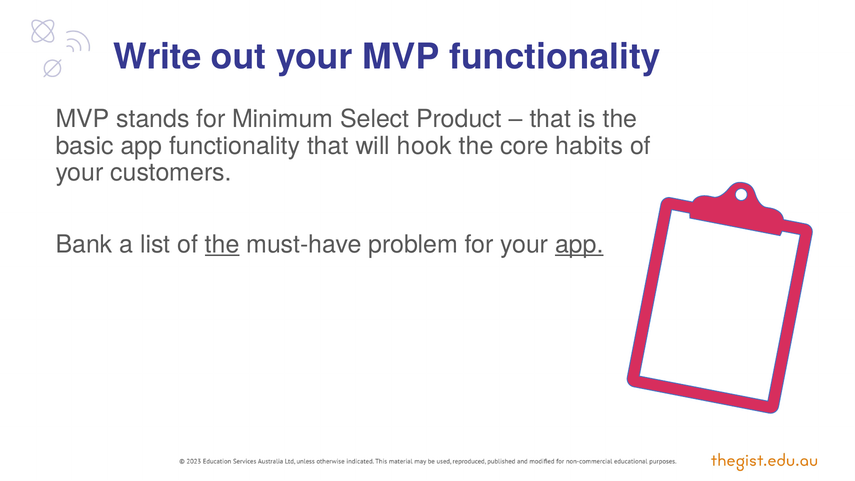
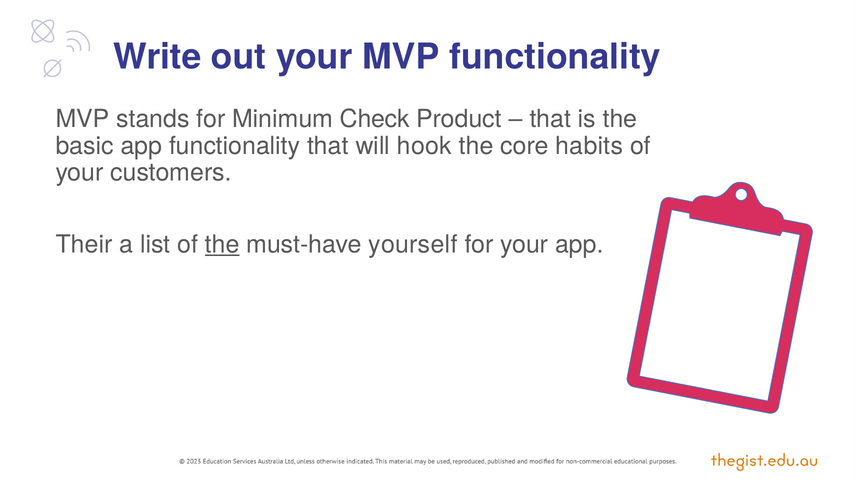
Select: Select -> Check (375, 119)
Bank: Bank -> Their (84, 244)
problem: problem -> yourself (413, 244)
app underline: present -> none (579, 244)
